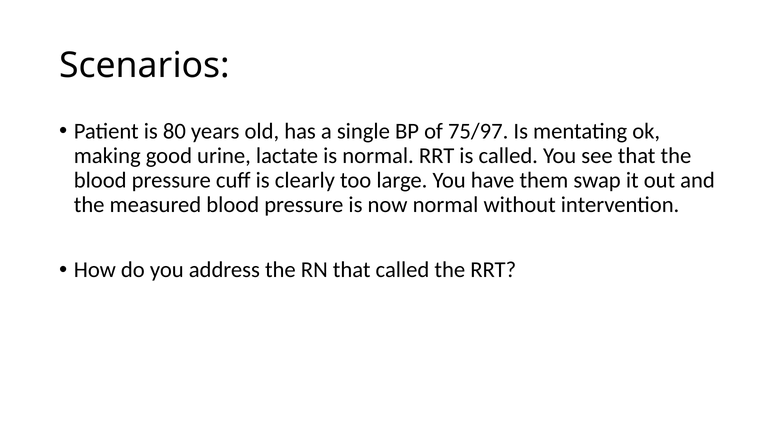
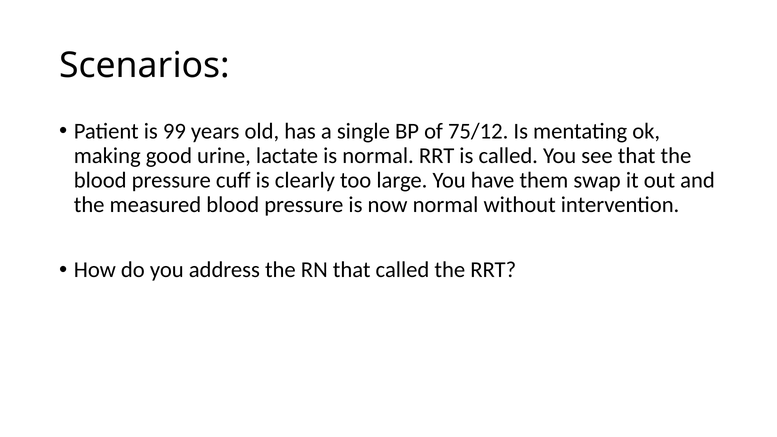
80: 80 -> 99 (174, 131)
75/97: 75/97 -> 75/12 (478, 131)
